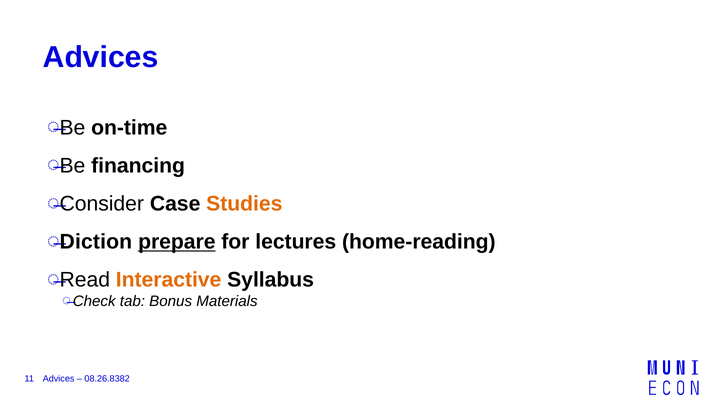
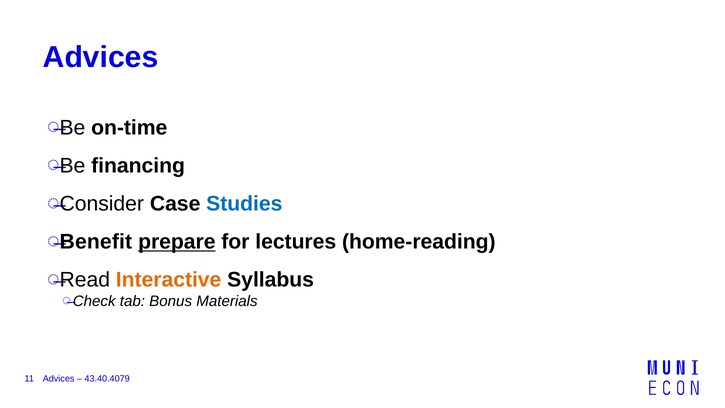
Studies colour: orange -> blue (244, 204)
Diction: Diction -> Benefit (96, 242)
08.26.8382: 08.26.8382 -> 43.40.4079 (107, 378)
